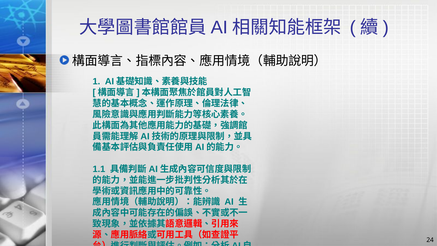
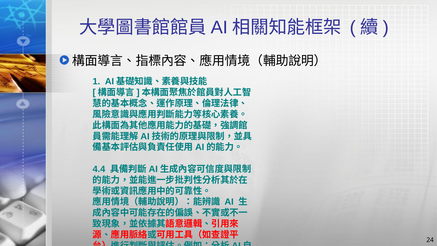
1.1: 1.1 -> 4.4 (99, 169)
